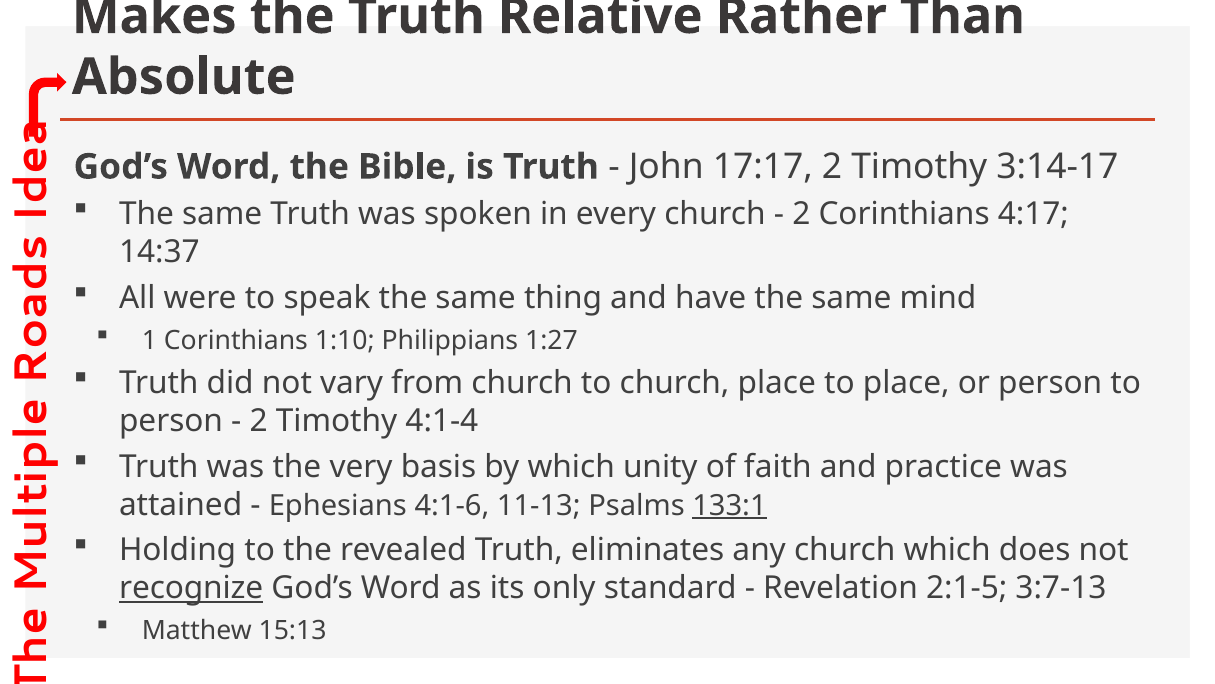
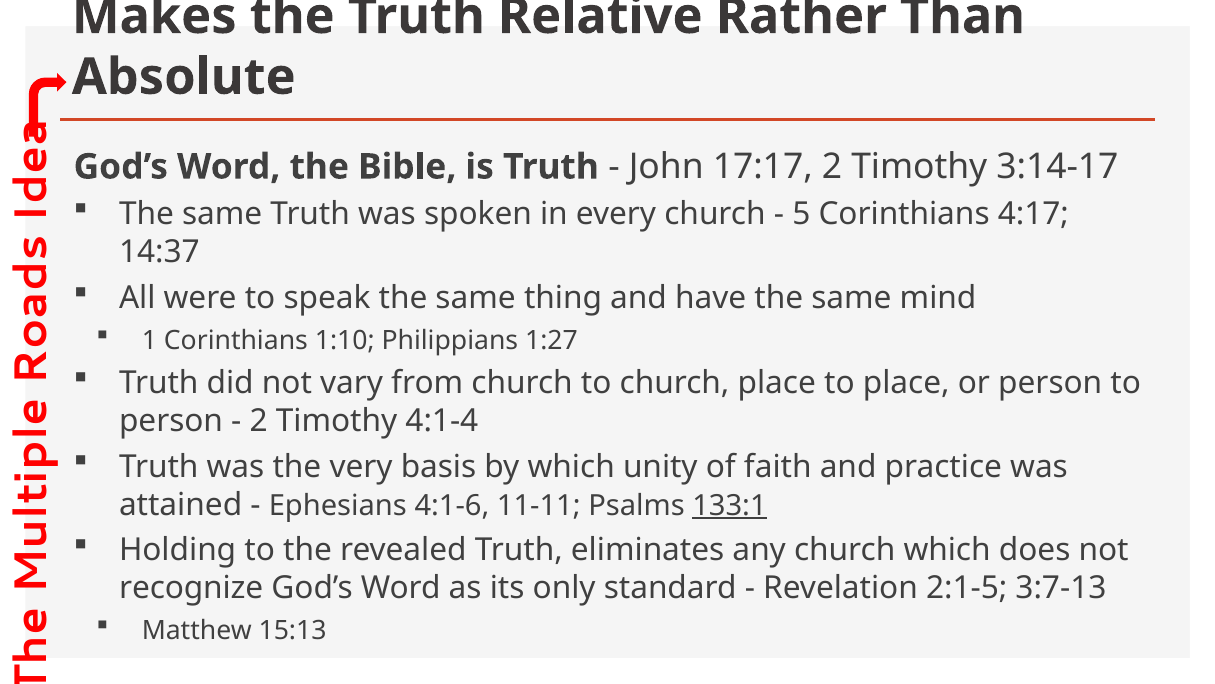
2: 2 -> 5 (801, 214)
11-13: 11-13 -> 11-11 (539, 505)
recognize underline: present -> none (191, 588)
